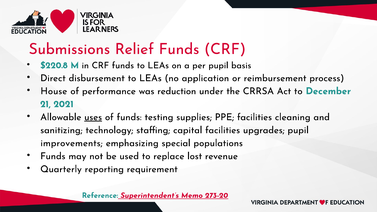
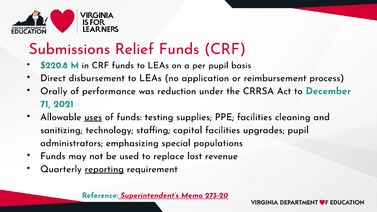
House: House -> Orally (54, 91)
21: 21 -> 71 (45, 104)
improvements: improvements -> administrators (72, 143)
reporting underline: none -> present (104, 169)
